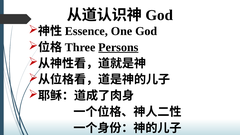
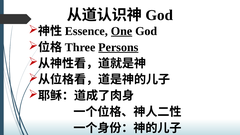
One underline: none -> present (122, 31)
